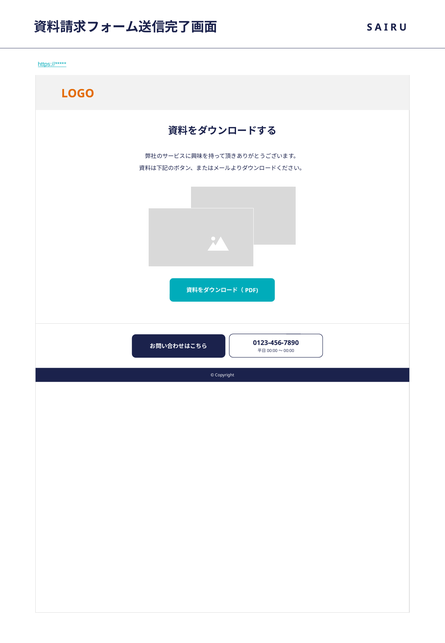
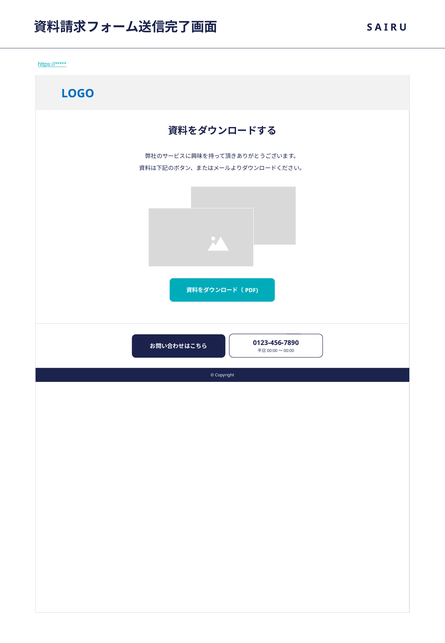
LOGO colour: orange -> blue (78, 93)
